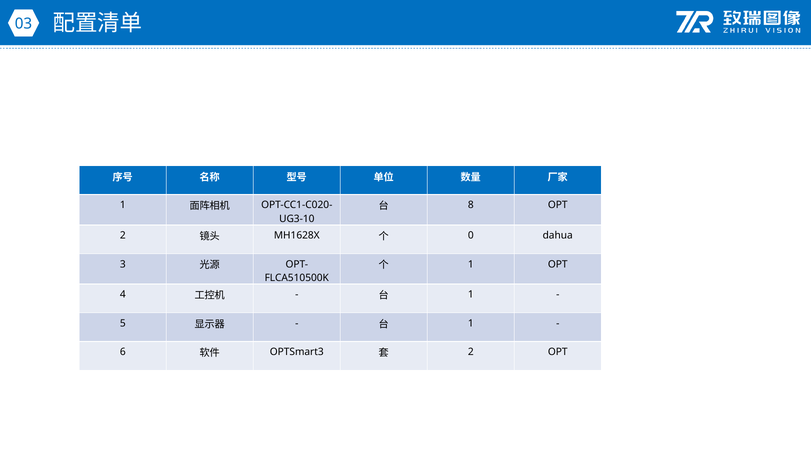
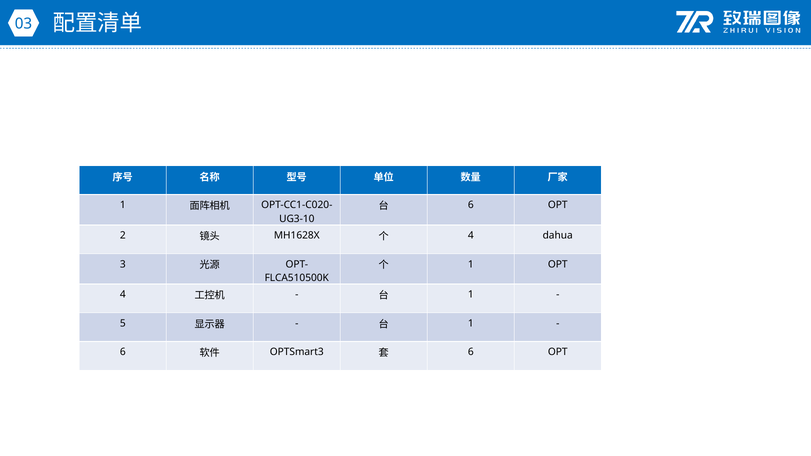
8: 8 -> 6 (471, 205)
0: 0 -> 4 (471, 236)
2: 2 -> 6 (471, 352)
